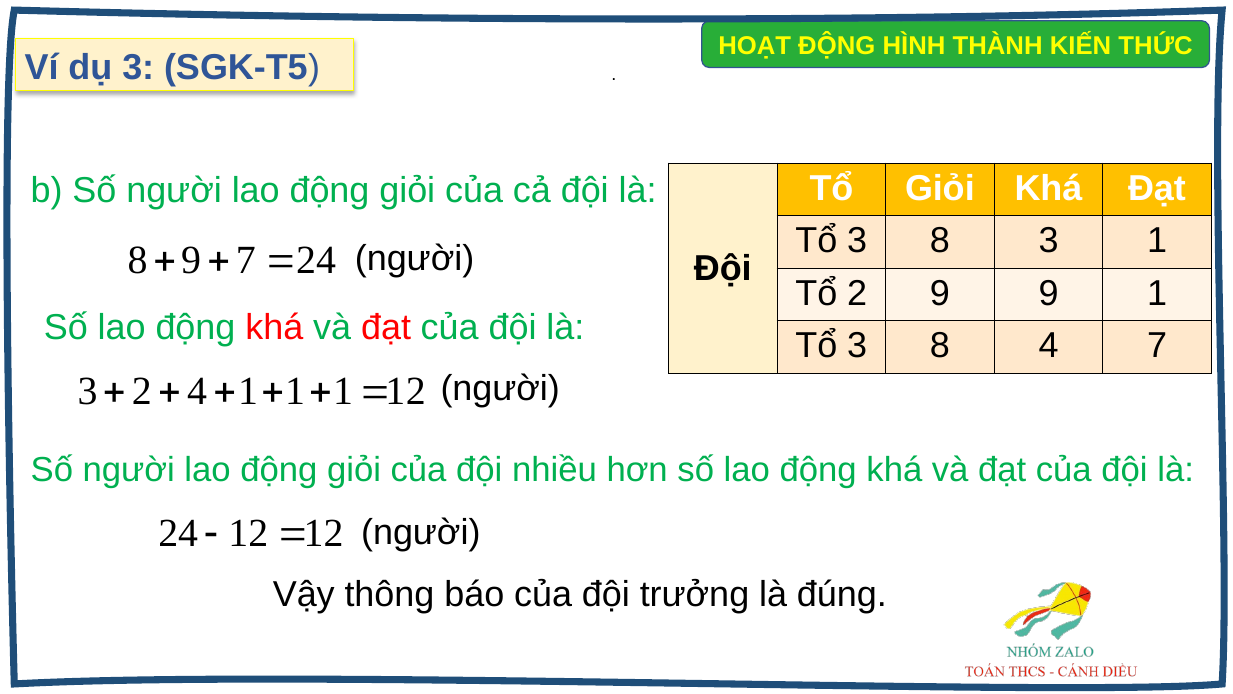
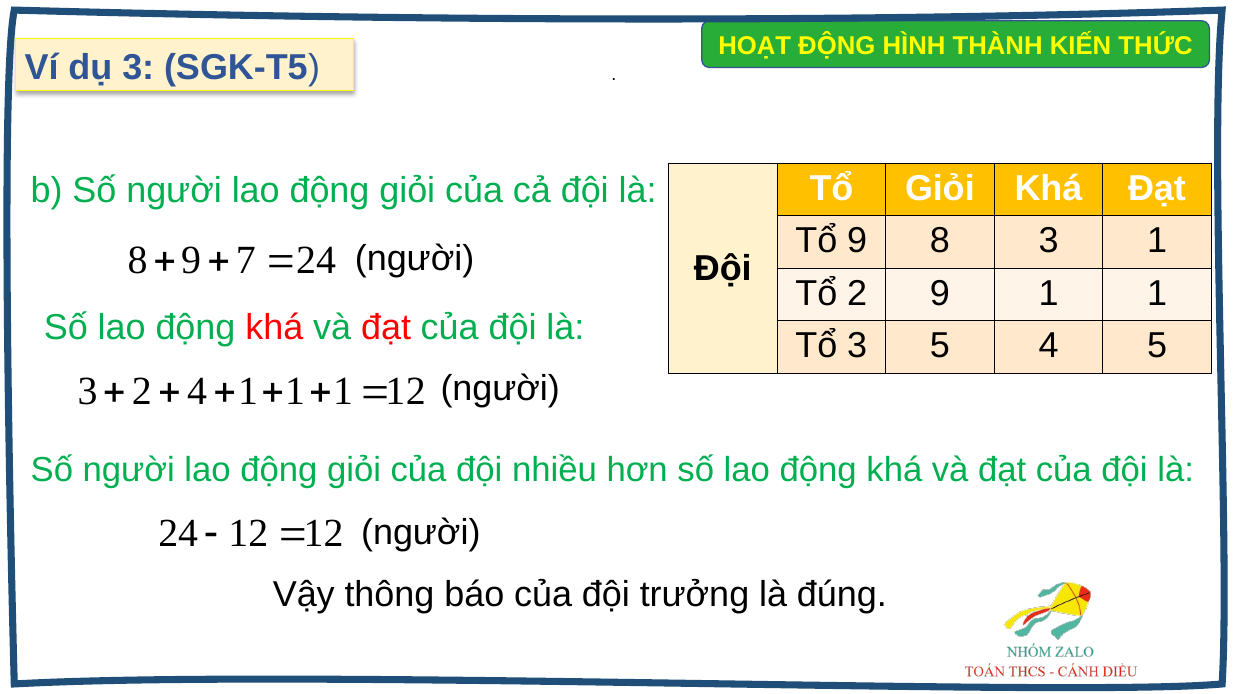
3: 3 -> 9 (857, 241)
9 9: 9 -> 1 (1049, 293)
8: 8 -> 5 (940, 346)
4 7: 7 -> 5 (1157, 346)
